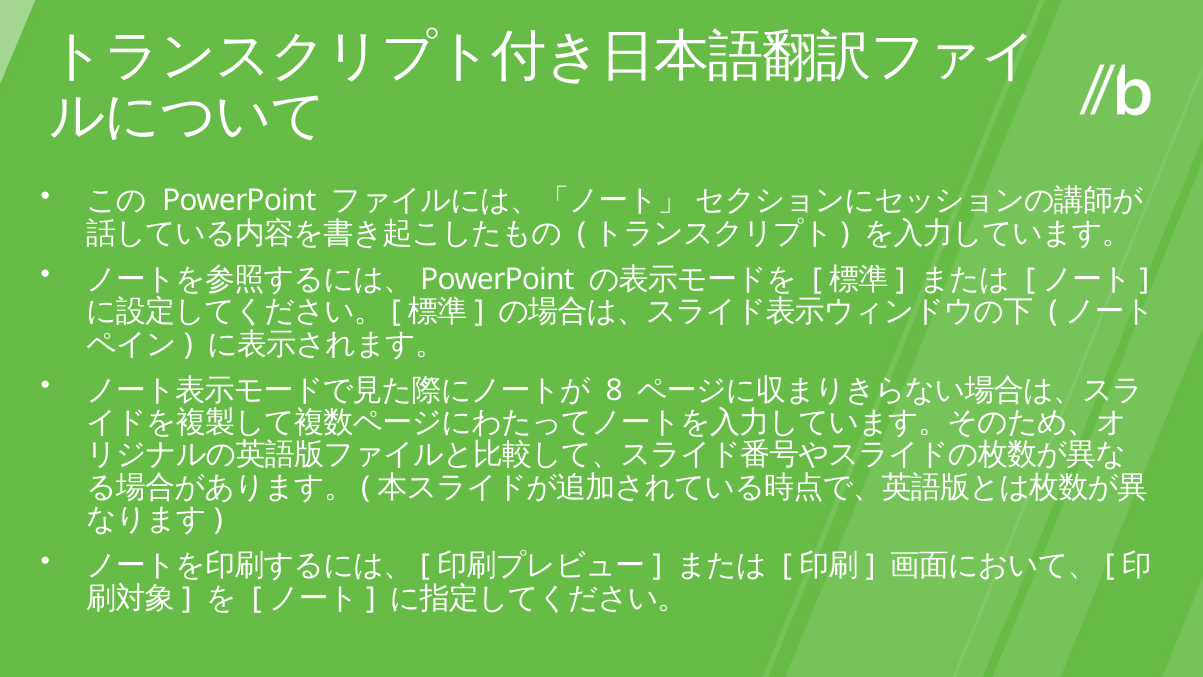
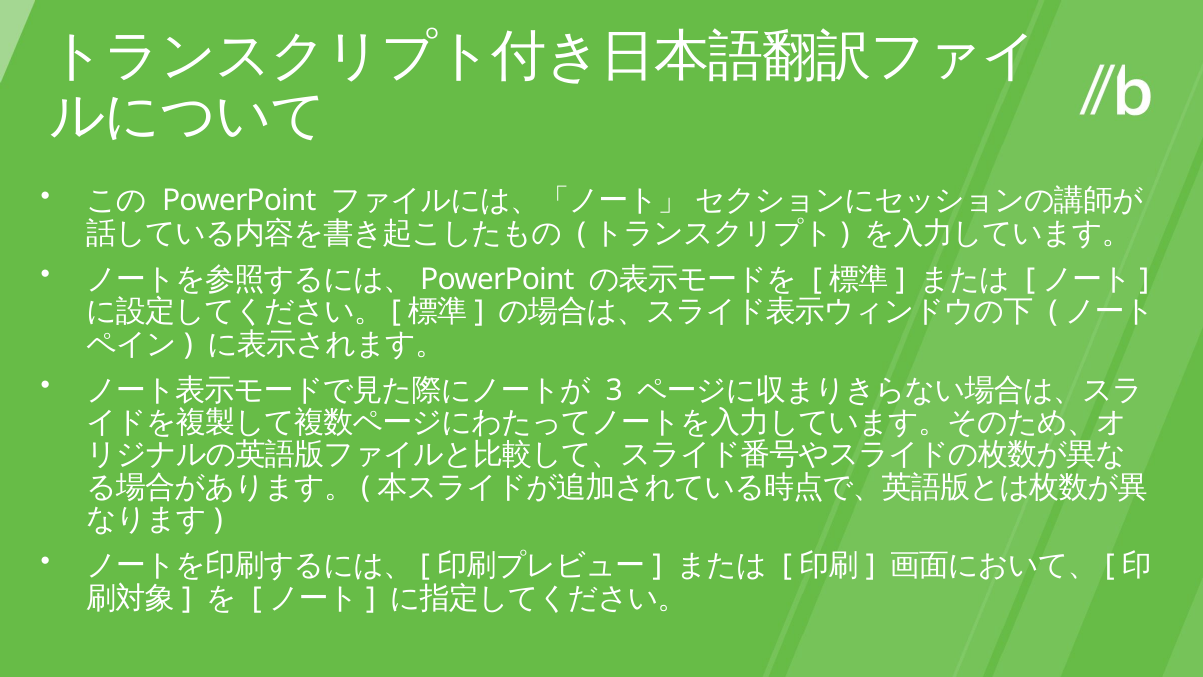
8: 8 -> 3 (614, 390)
